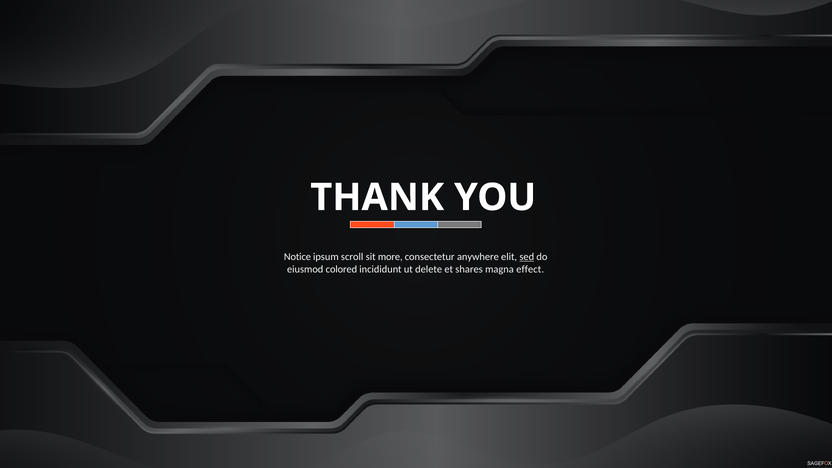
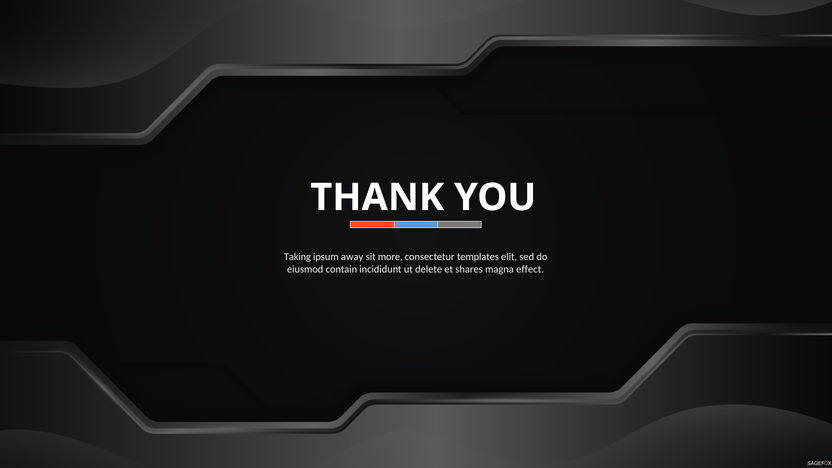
Notice: Notice -> Taking (297, 257)
scroll: scroll -> away (352, 257)
anywhere: anywhere -> templates (478, 257)
sed underline: present -> none (527, 257)
colored: colored -> contain (341, 269)
